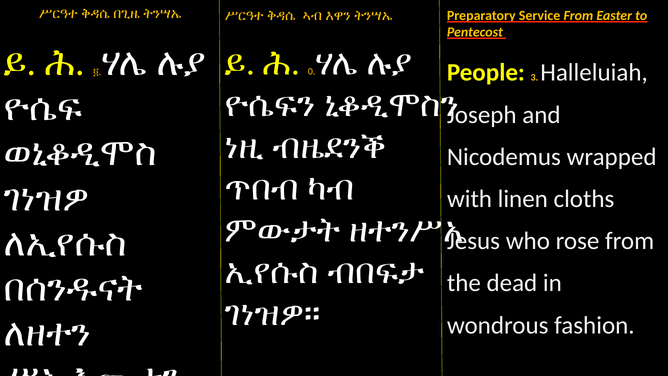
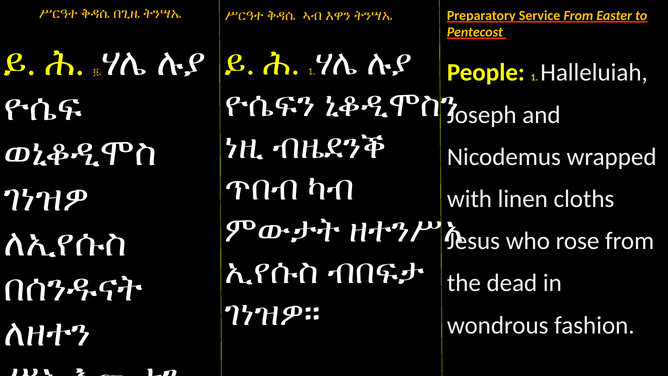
ሕ 0: 0 -> 1 (312, 71)
People 3: 3 -> 1 (534, 78)
